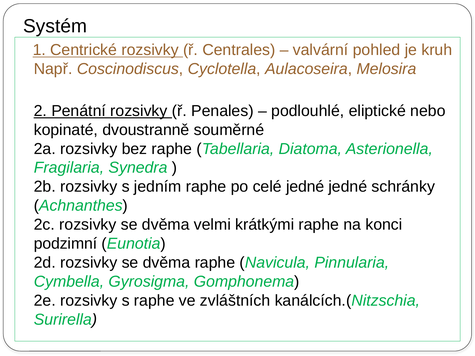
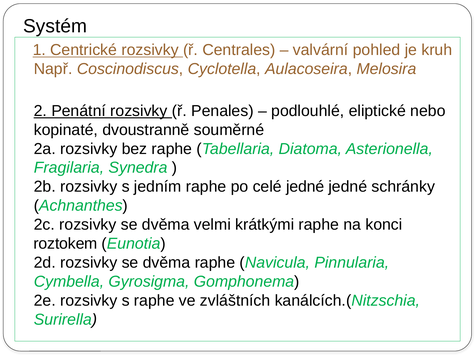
podzimní: podzimní -> roztokem (66, 244)
